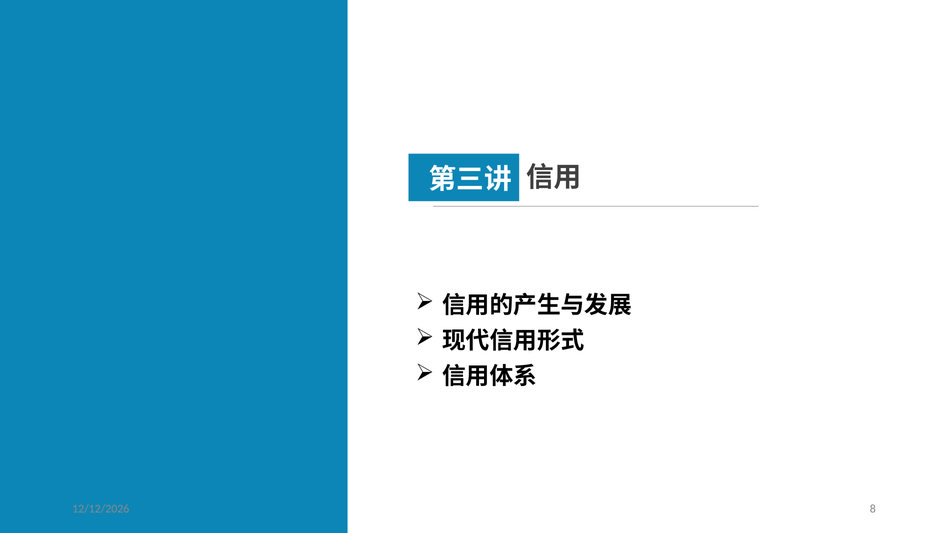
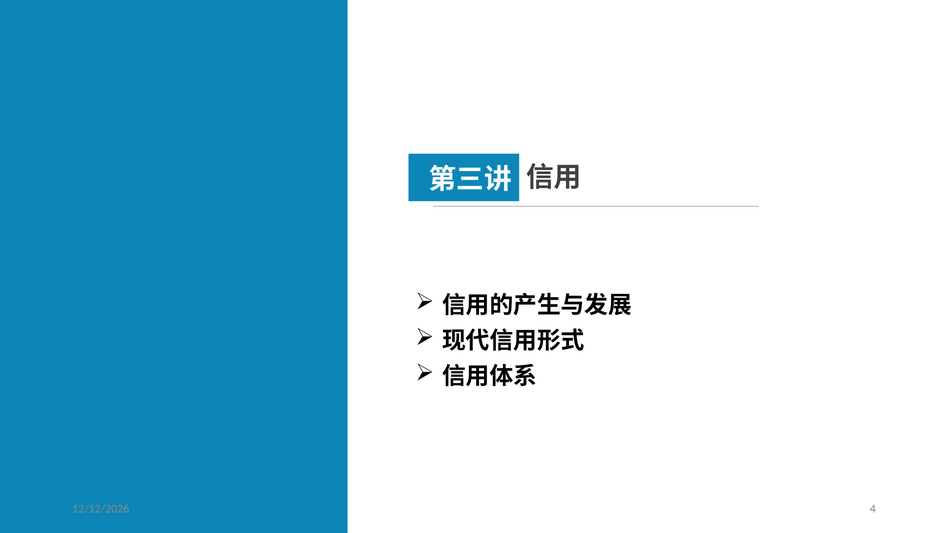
8: 8 -> 4 (873, 509)
